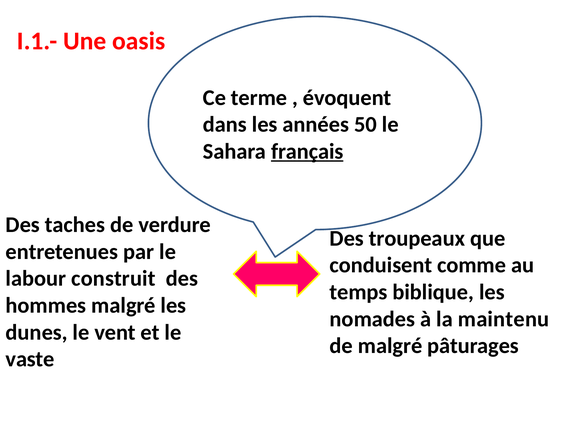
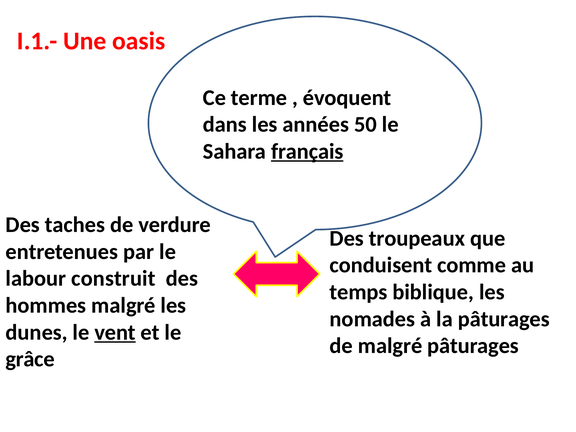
la maintenu: maintenu -> pâturages (504, 319)
vent underline: none -> present (115, 332)
vaste: vaste -> grâce (30, 359)
